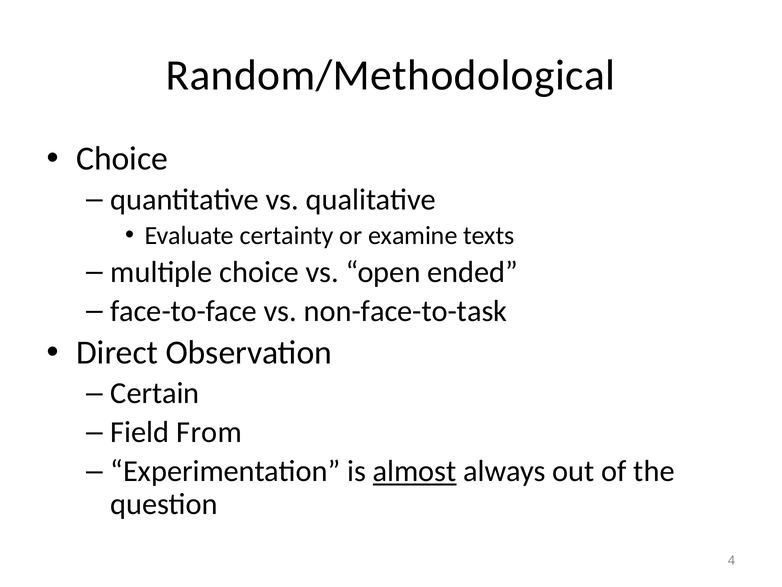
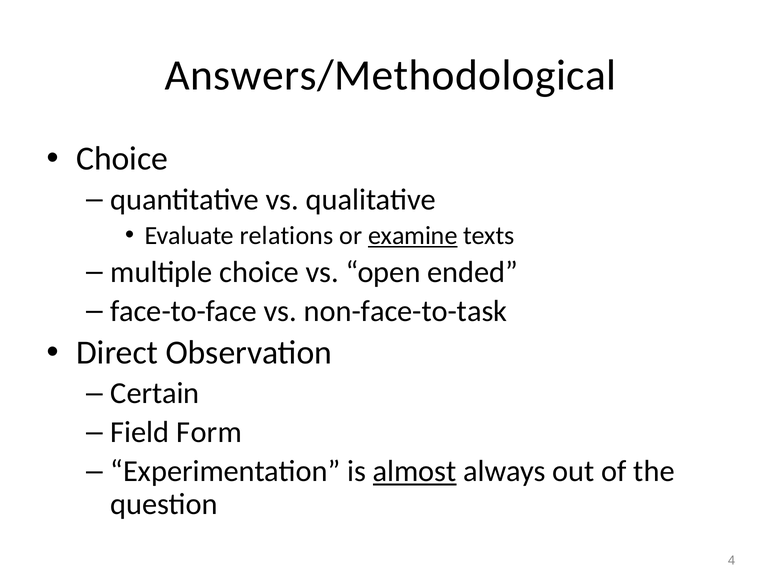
Random/Methodological: Random/Methodological -> Answers/Methodological (391, 75)
certainty: certainty -> relations (287, 235)
examine underline: none -> present (413, 235)
From: From -> Form (209, 432)
